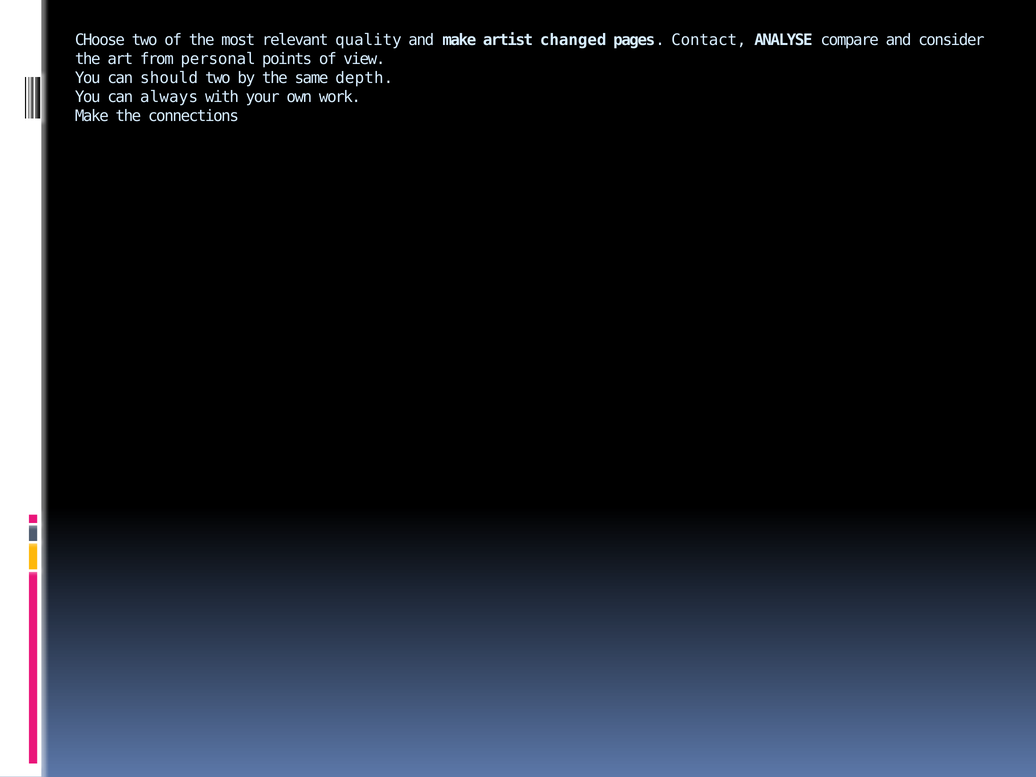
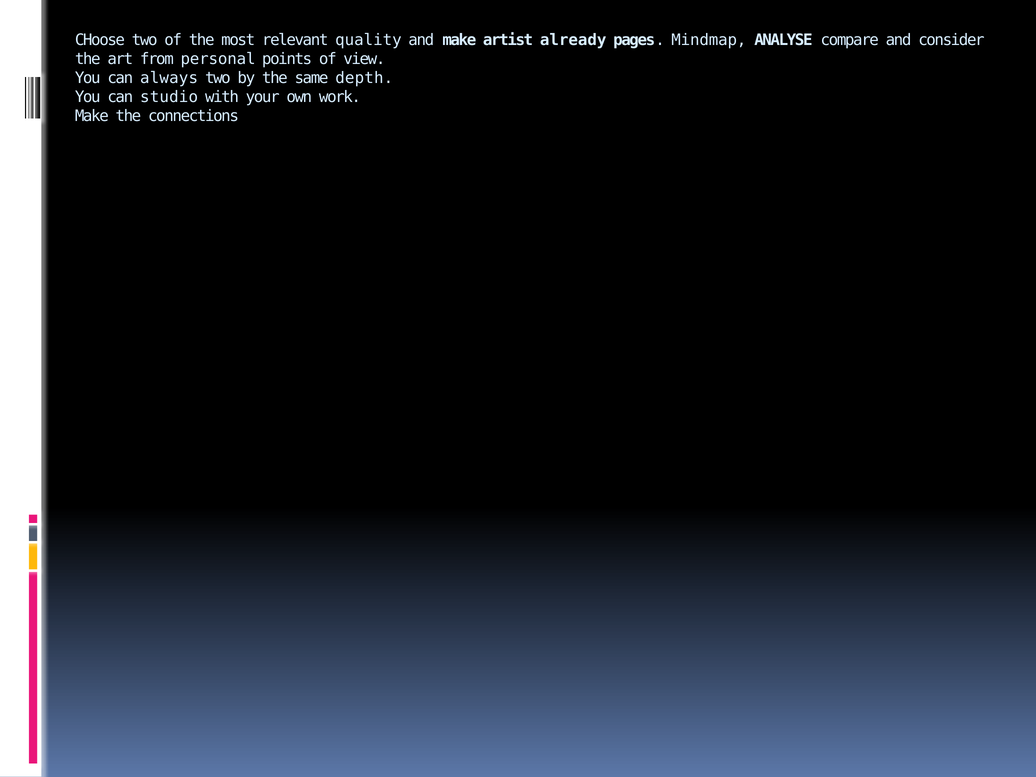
changed: changed -> already (573, 40)
Contact: Contact -> Mindmap (709, 40)
should: should -> always (169, 78)
always: always -> studio (169, 97)
